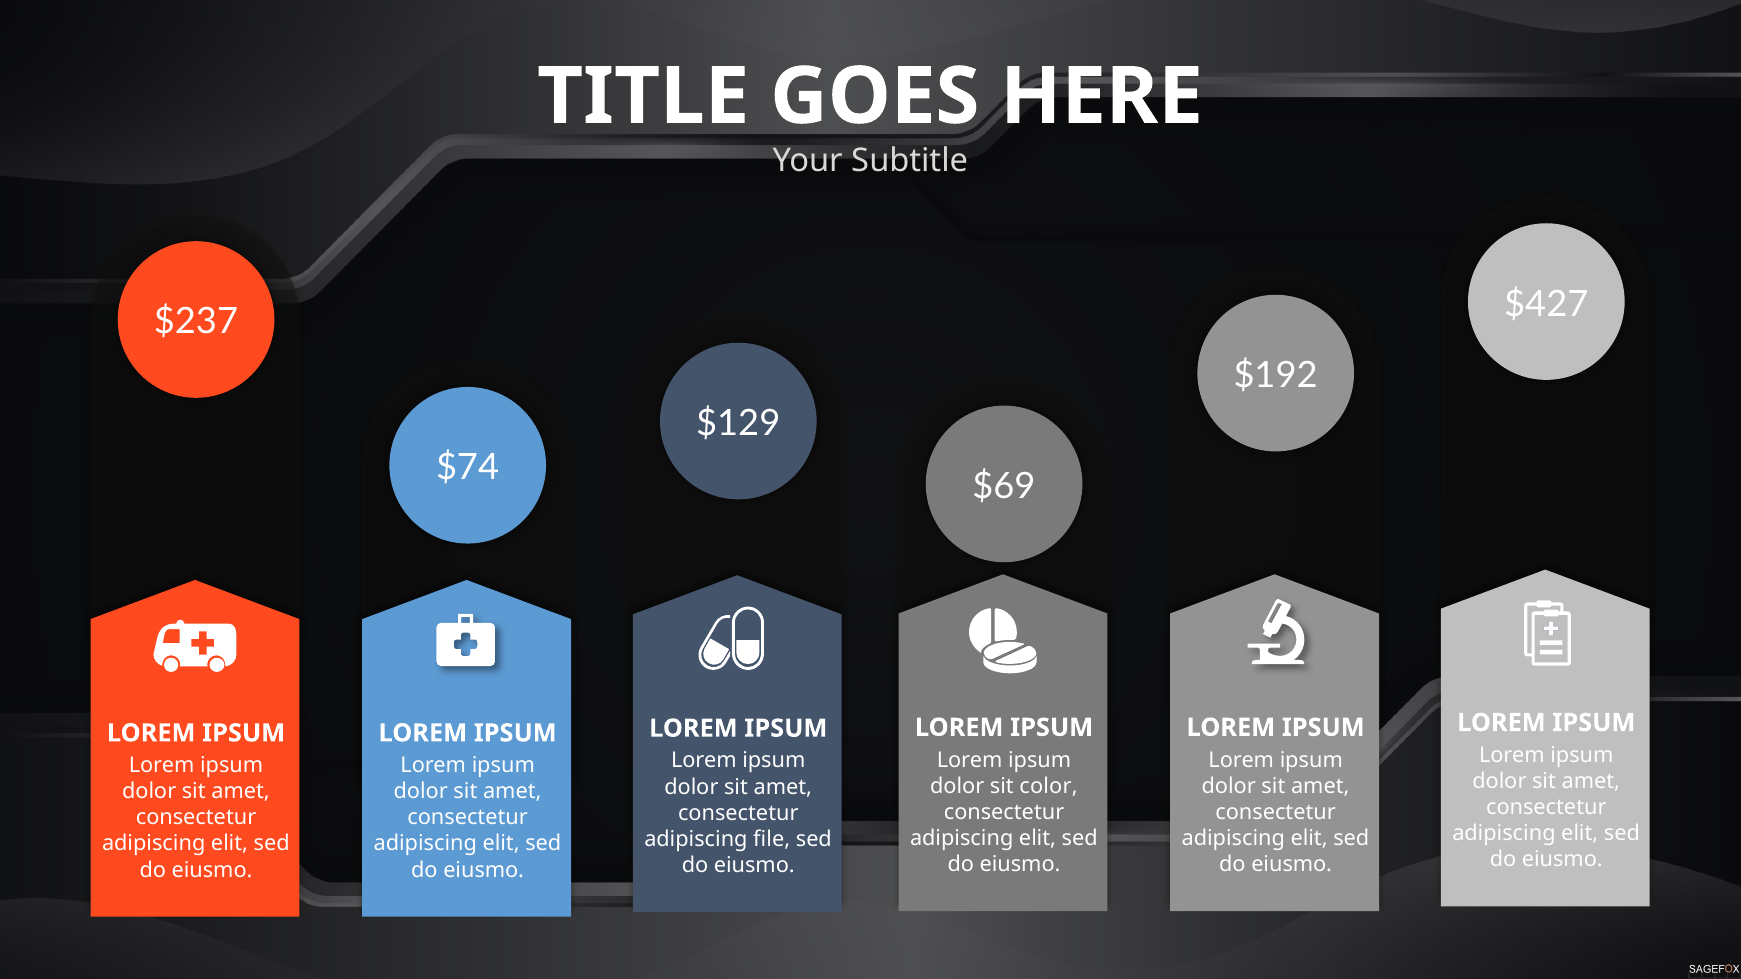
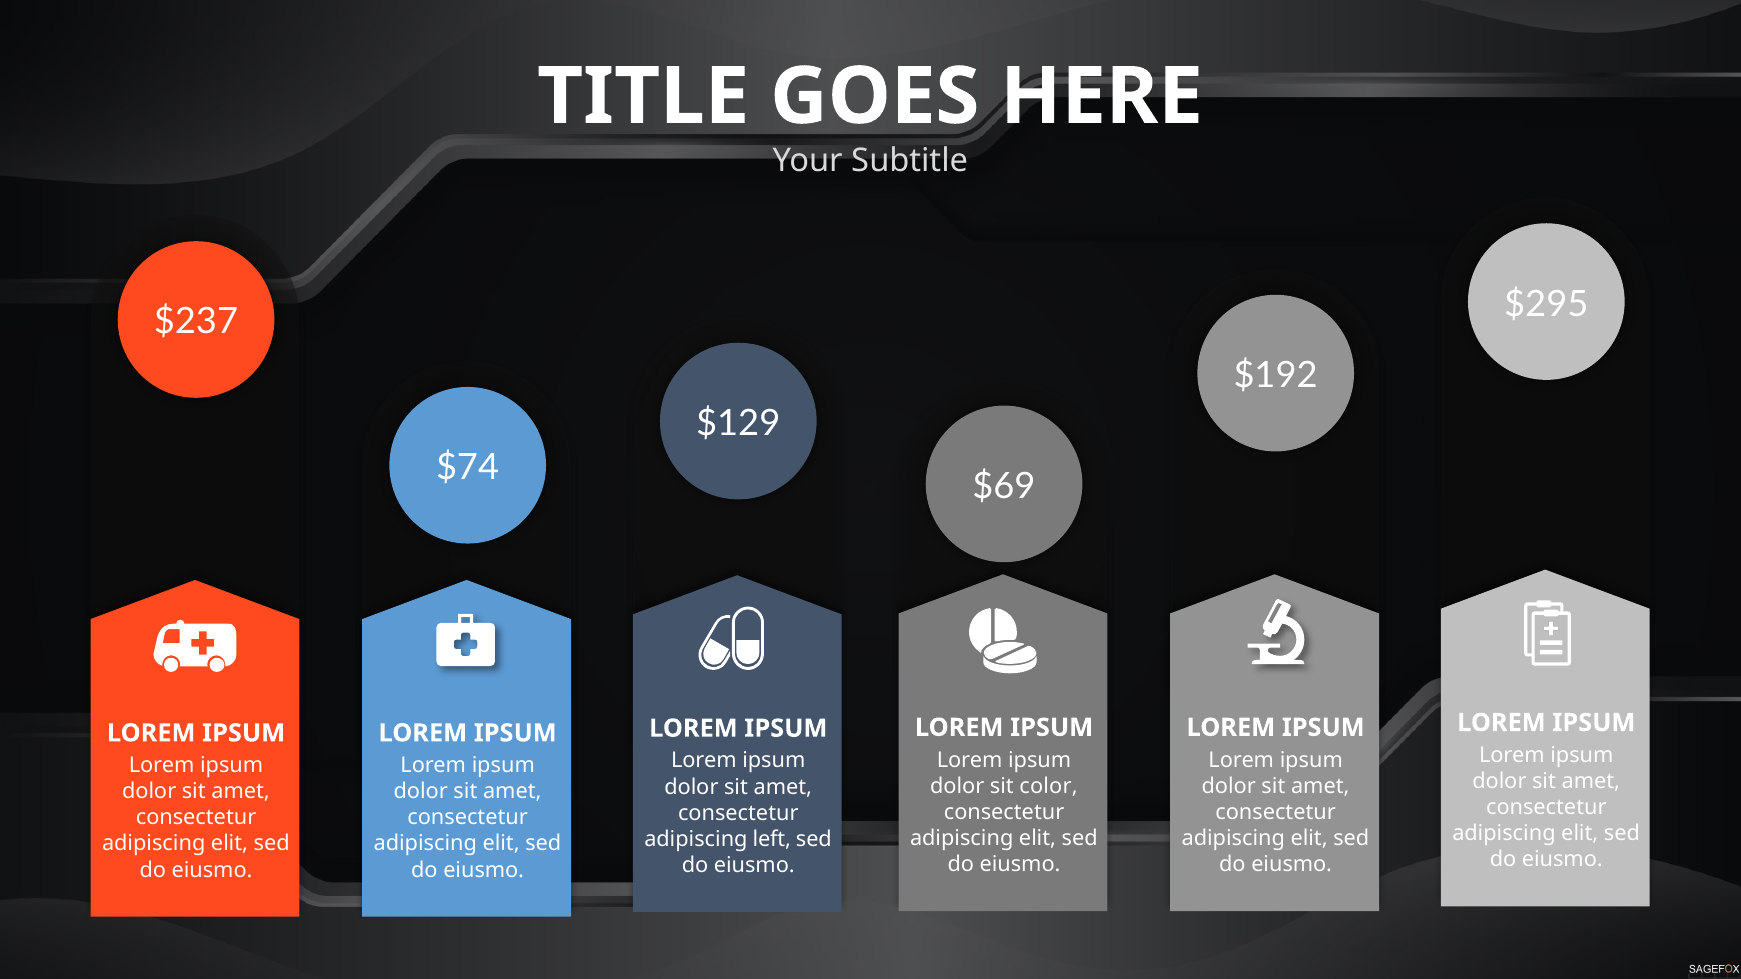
$427: $427 -> $295 (1546, 304)
file: file -> left (772, 839)
